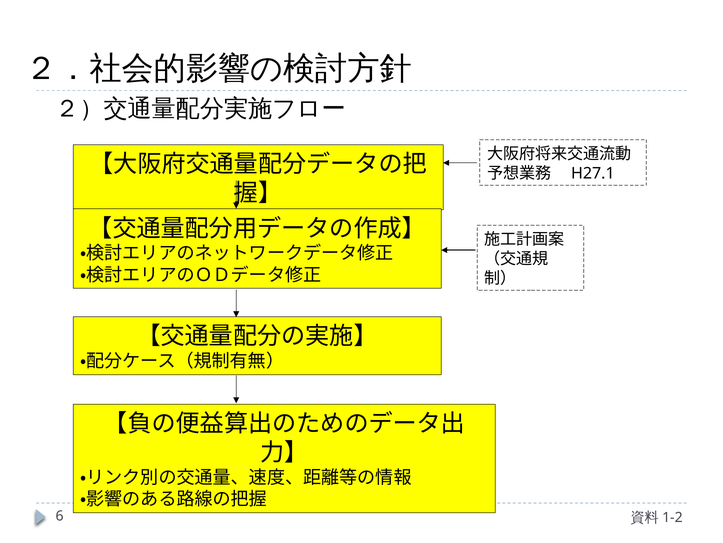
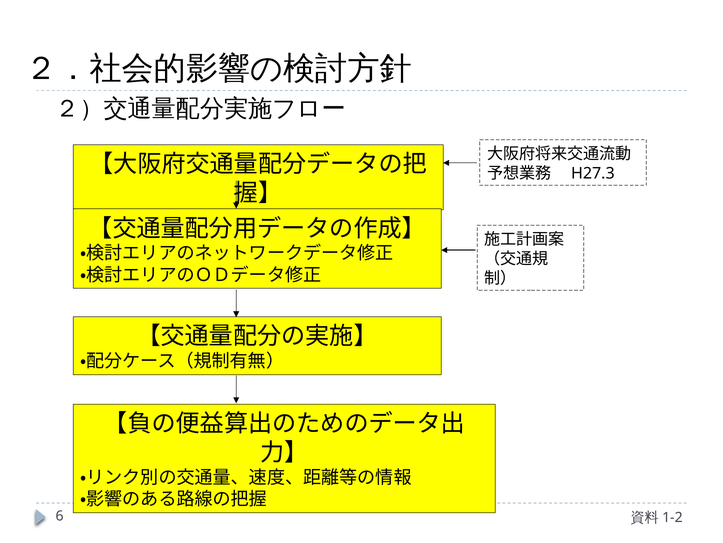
H27.1: H27.1 -> H27.3 (593, 173)
